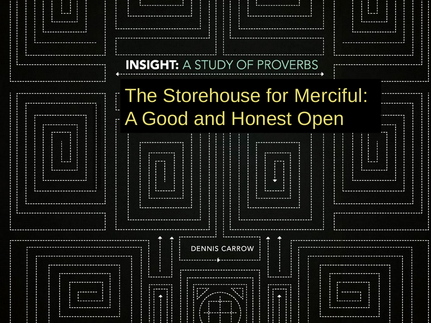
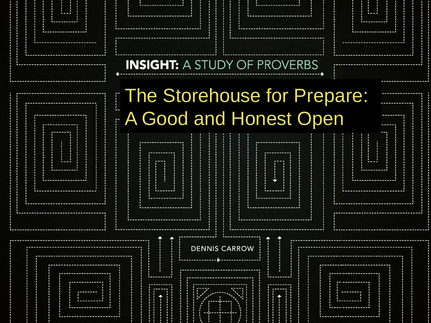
Merciful: Merciful -> Prepare (331, 96)
